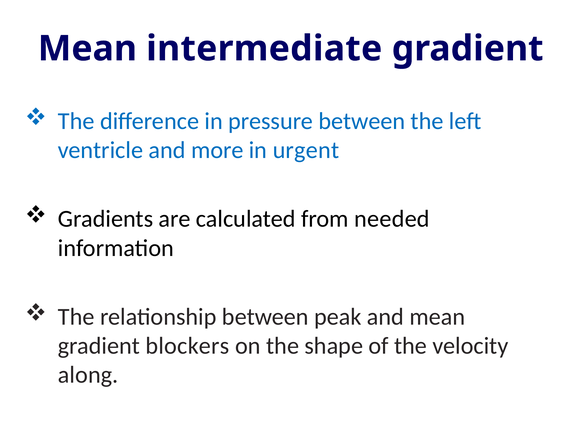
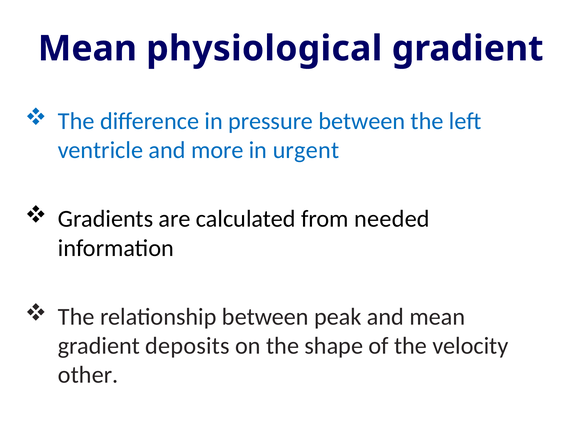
intermediate: intermediate -> physiological (264, 49)
blockers: blockers -> deposits (187, 345)
along: along -> other (88, 375)
